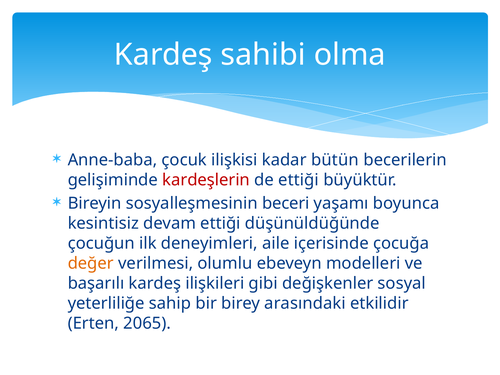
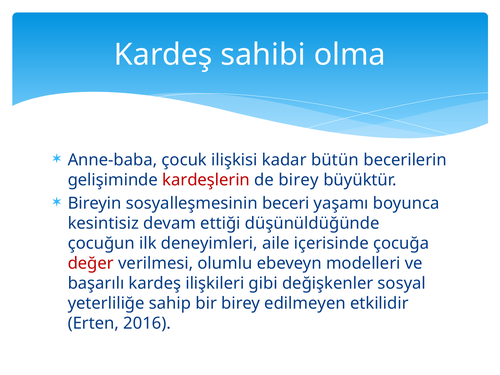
de ettiği: ettiği -> birey (299, 180)
değer colour: orange -> red (91, 263)
arasındaki: arasındaki -> edilmeyen (305, 303)
2065: 2065 -> 2016 (147, 323)
